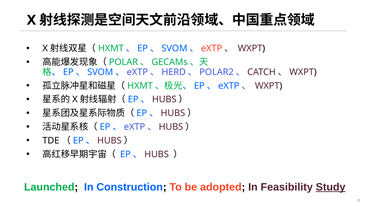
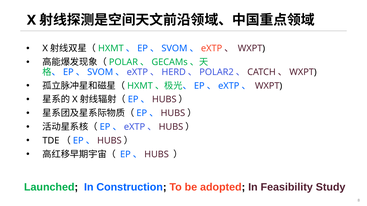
Study underline: present -> none (331, 187)
